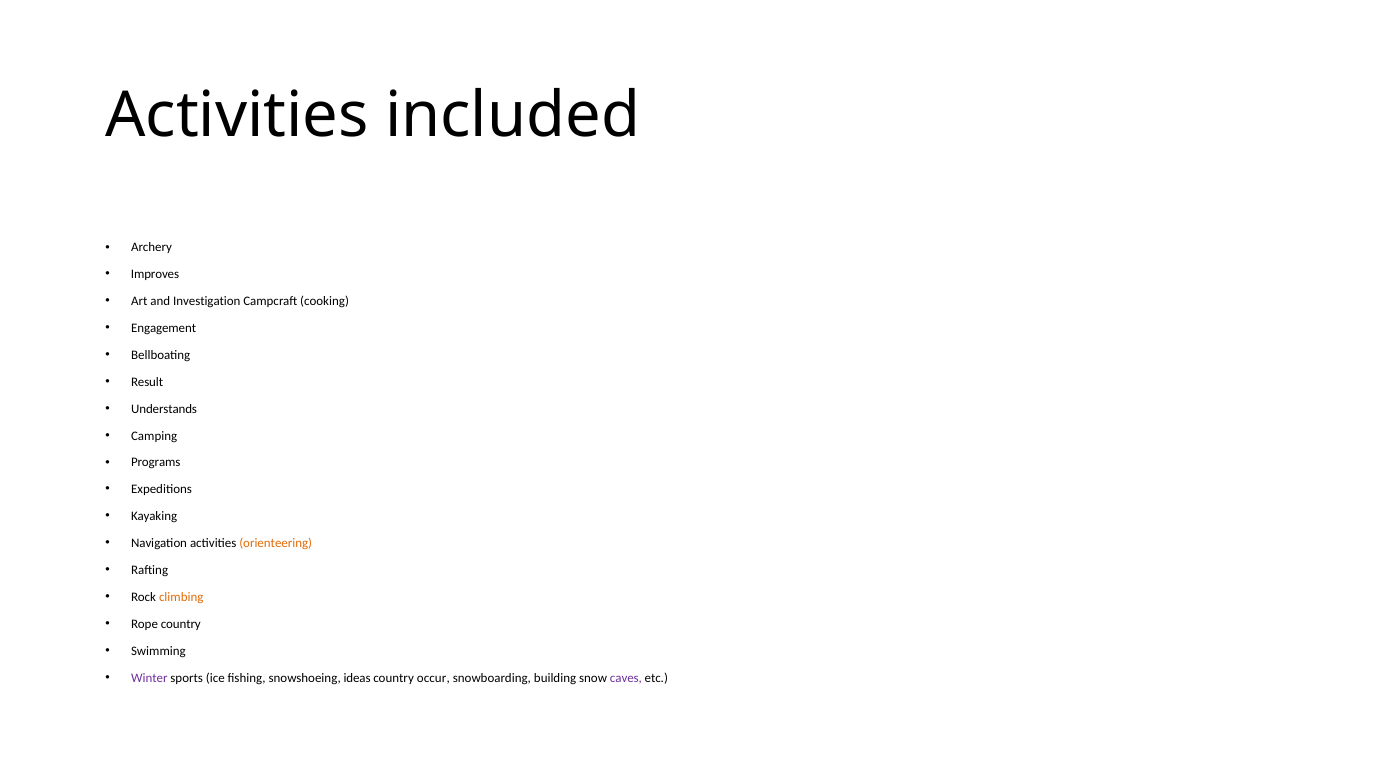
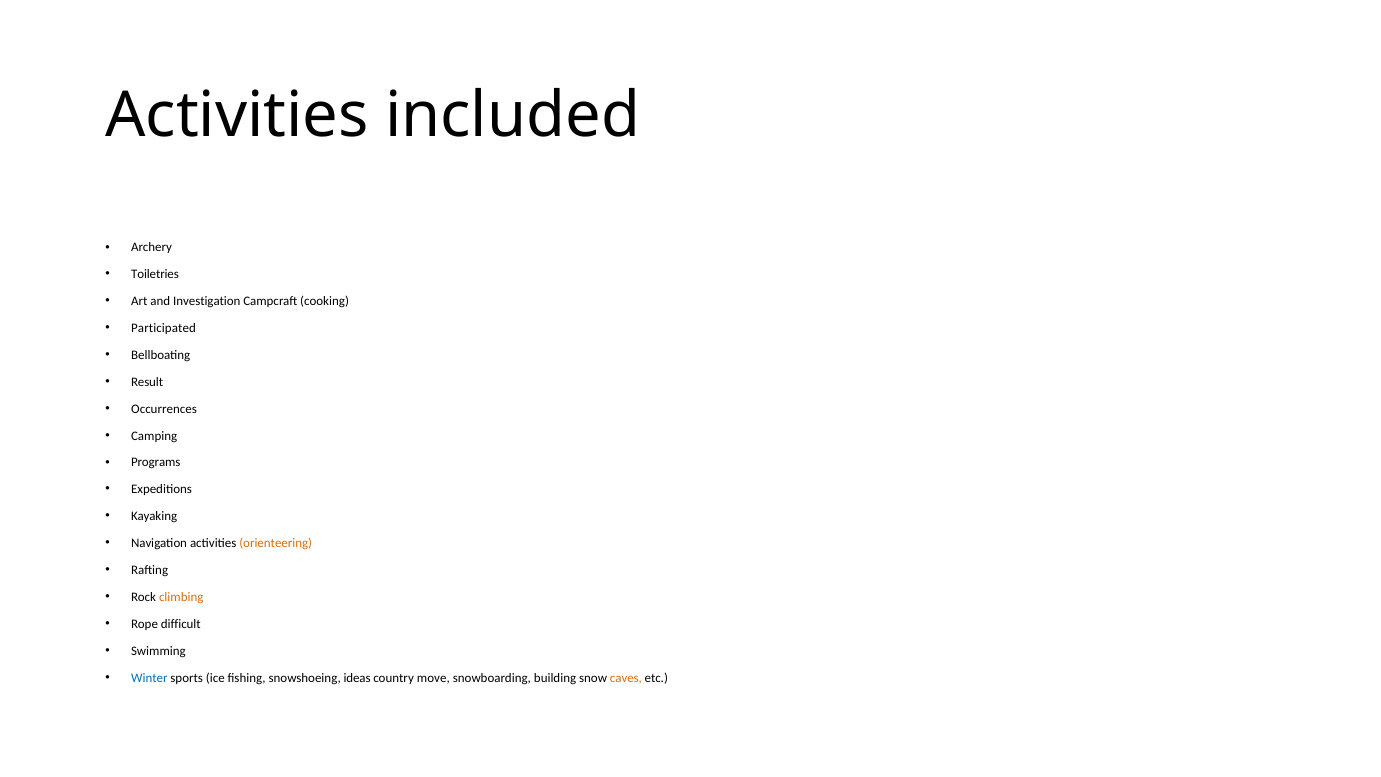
Improves: Improves -> Toiletries (155, 274)
Engagement: Engagement -> Participated (164, 328)
Understands: Understands -> Occurrences (164, 409)
Rope country: country -> difficult (181, 624)
Winter colour: purple -> blue (149, 678)
occur: occur -> move (433, 678)
caves colour: purple -> orange (626, 678)
